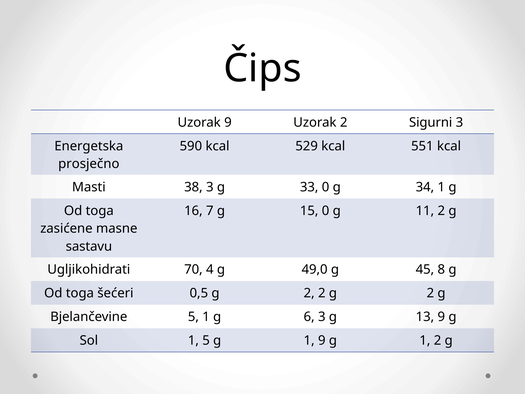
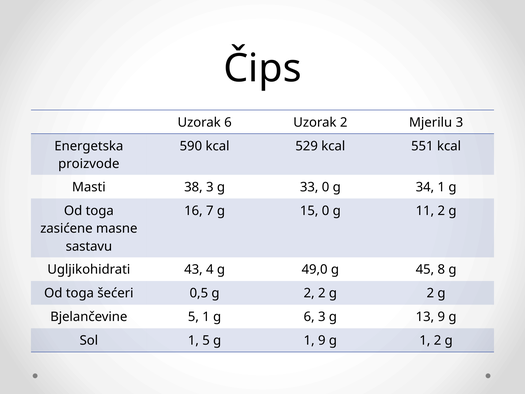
Uzorak 9: 9 -> 6 (228, 122)
Sigurni: Sigurni -> Mjerilu (431, 122)
prosječno: prosječno -> proizvode (89, 164)
70: 70 -> 43 (193, 269)
